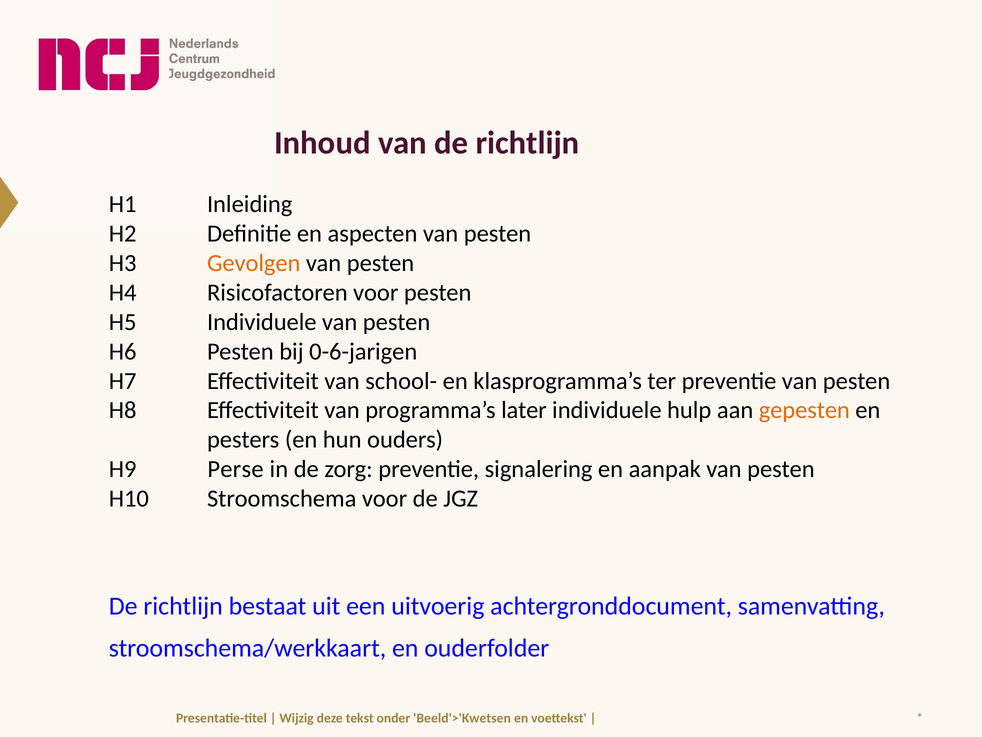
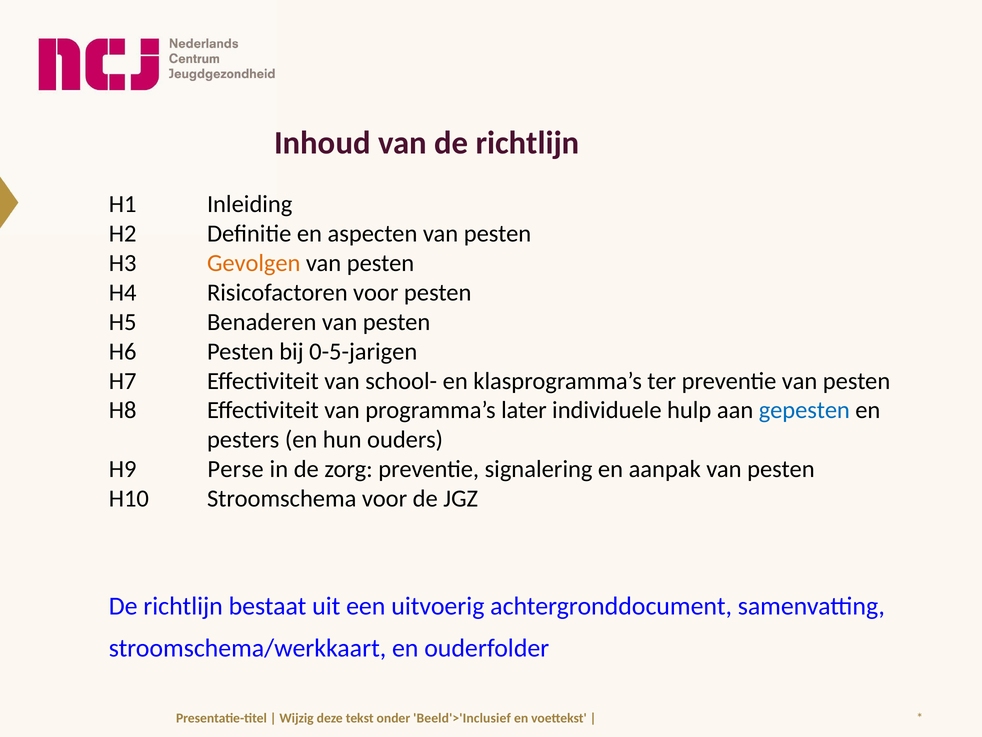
H5 Individuele: Individuele -> Benaderen (262, 322)
0-6-jarigen: 0-6-jarigen -> 0-5-jarigen (363, 351)
gepesten colour: orange -> blue (804, 410)
Beeld'>'Kwetsen: Beeld'>'Kwetsen -> Beeld'>'Inclusief (462, 718)
